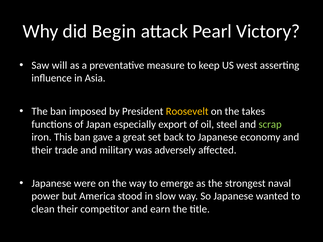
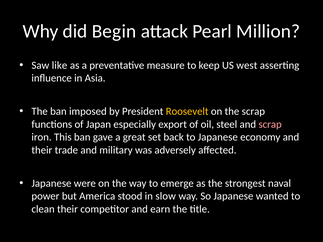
Victory: Victory -> Million (268, 31)
will: will -> like (60, 65)
the takes: takes -> scrap (253, 111)
scrap colour: light green -> pink (270, 124)
